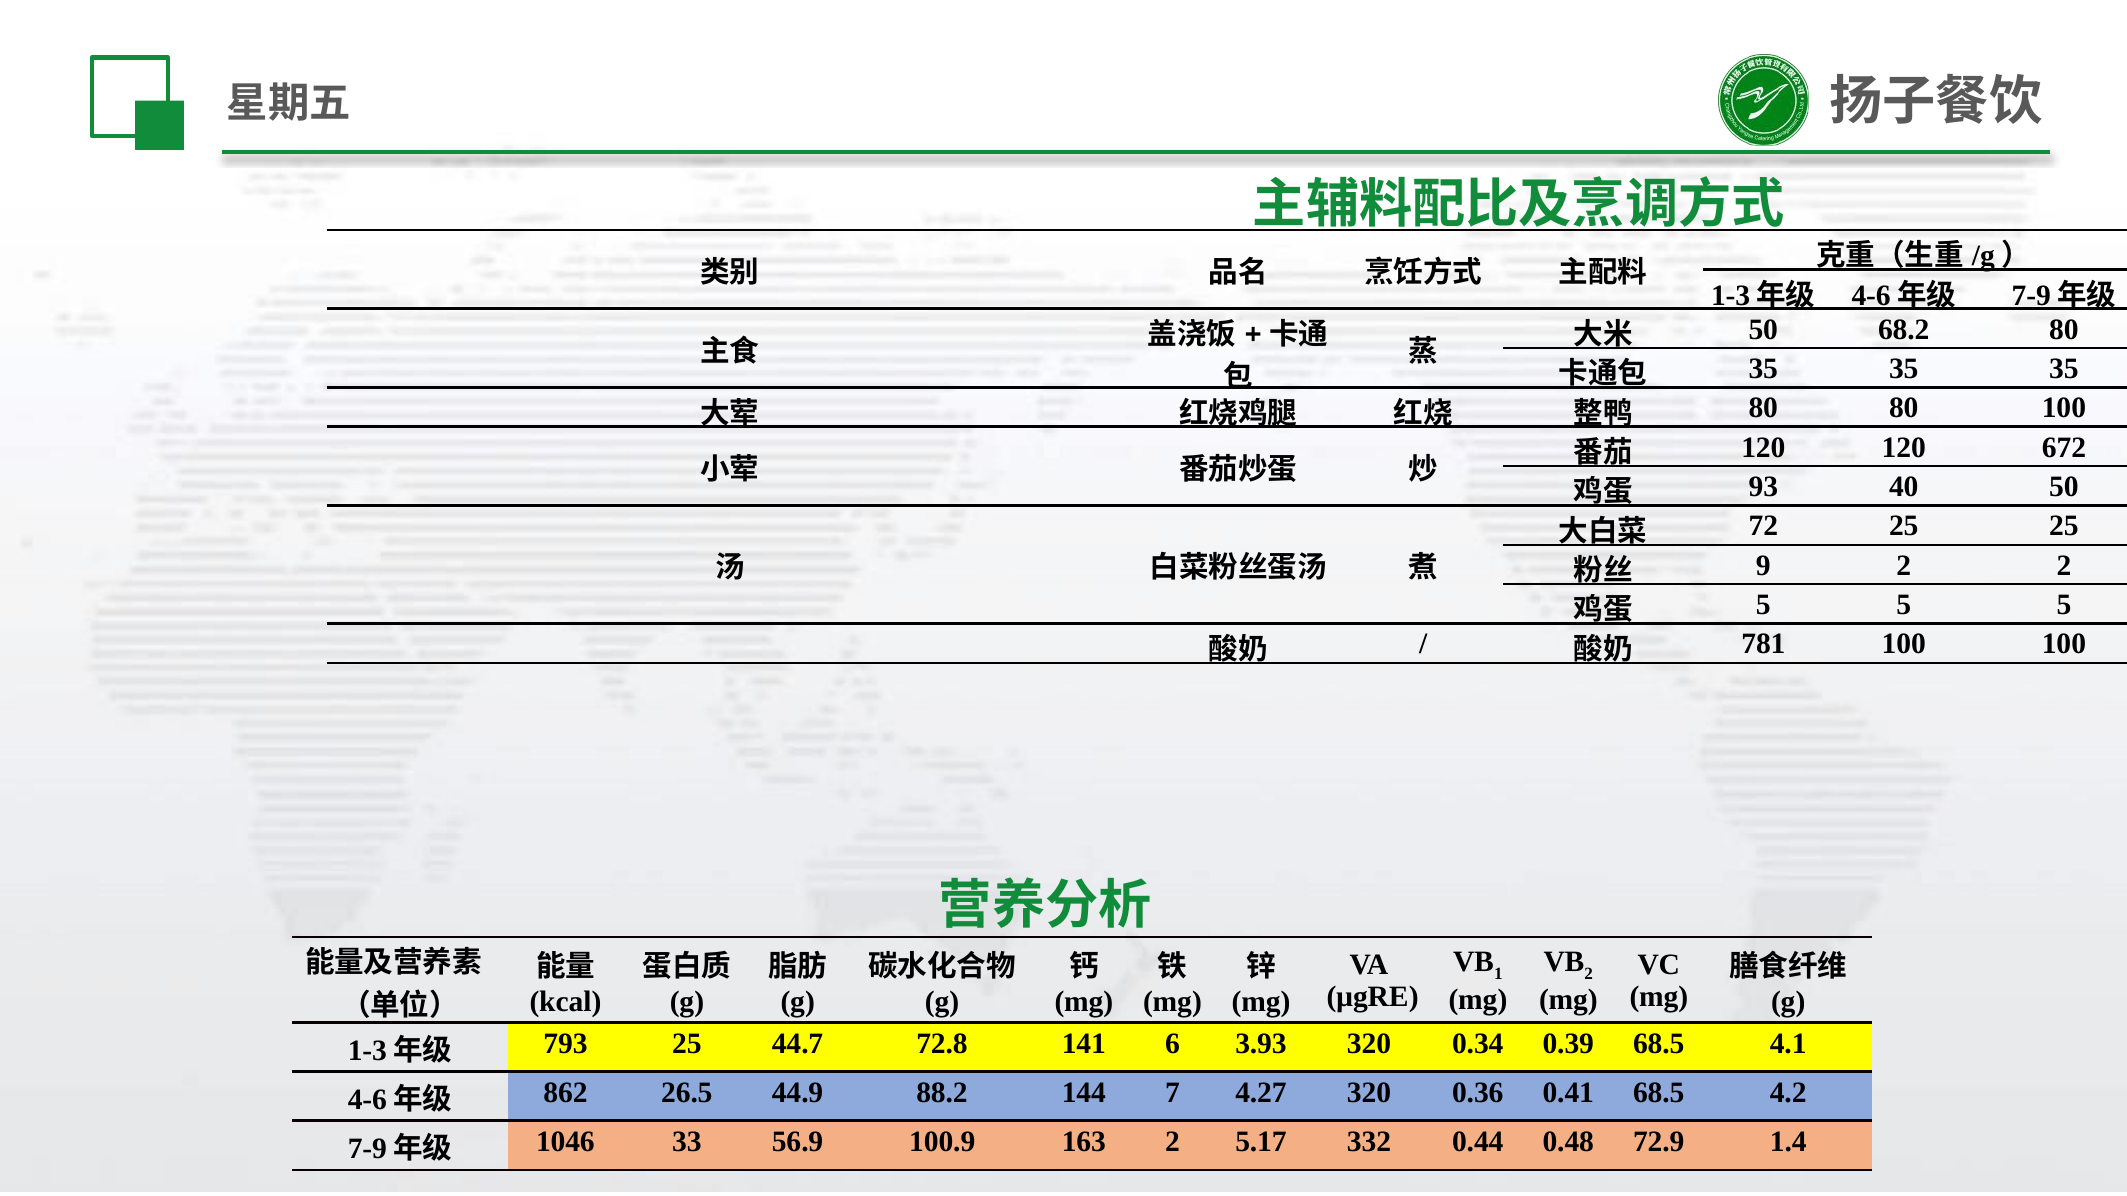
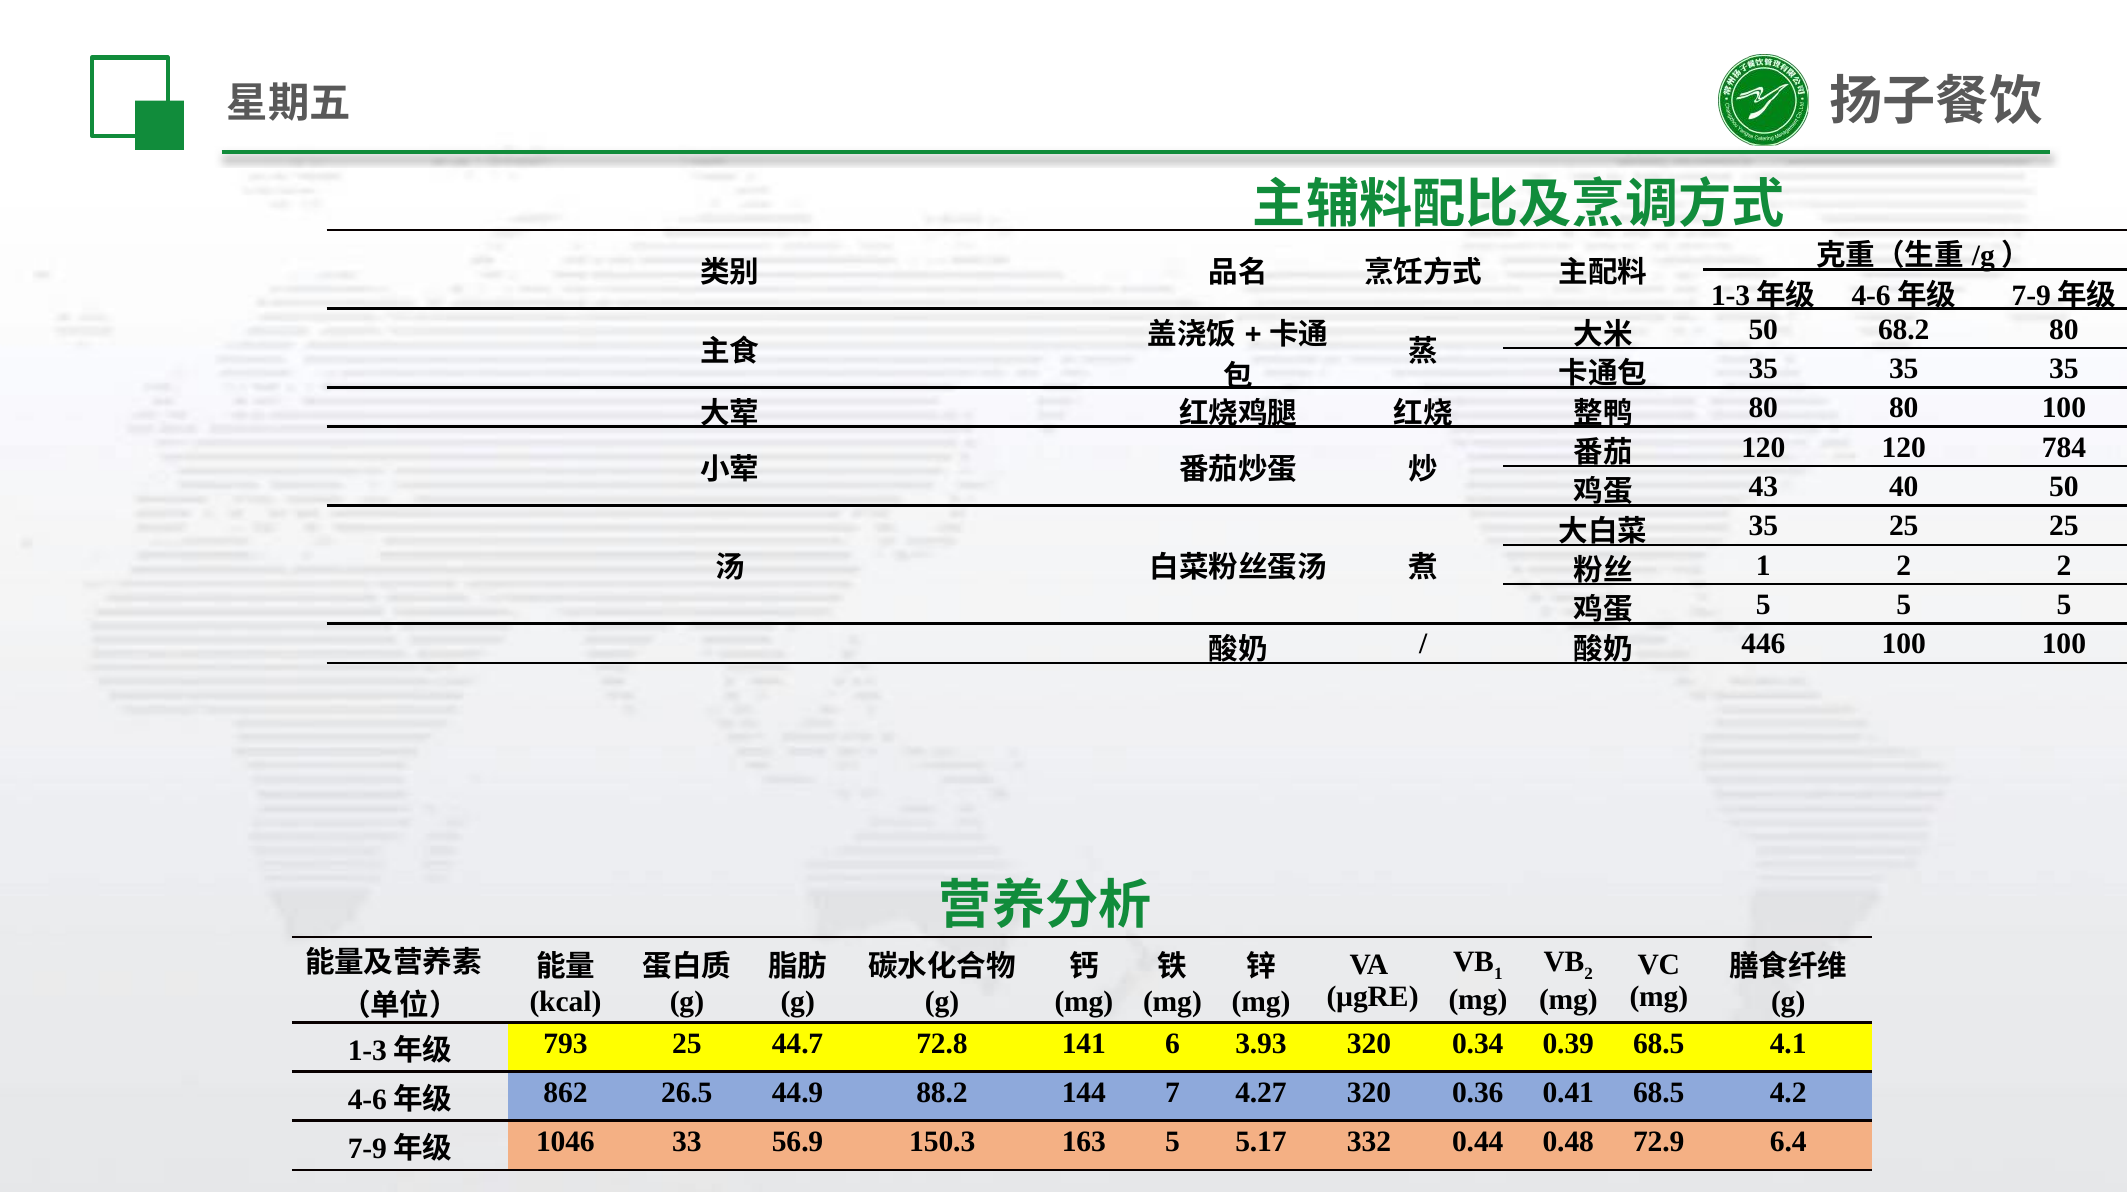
672: 672 -> 784 (2064, 448)
93: 93 -> 43 (1763, 487)
72: 72 -> 35 (1763, 526)
9: 9 -> 1 (1763, 566)
781: 781 -> 446 (1763, 644)
100.9: 100.9 -> 150.3 (942, 1142)
163 2: 2 -> 5 (1172, 1142)
1.4: 1.4 -> 6.4 (1788, 1142)
